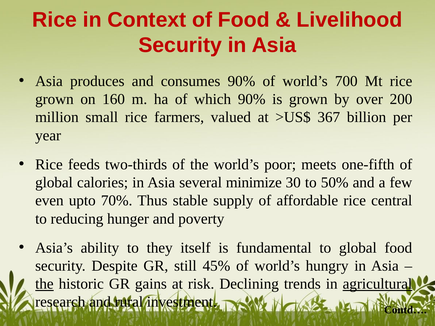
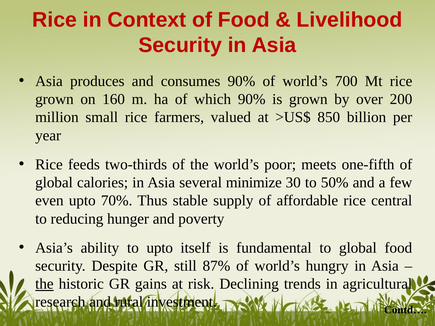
367: 367 -> 850 (329, 117)
to they: they -> upto (160, 248)
45%: 45% -> 87% (216, 266)
agricultural underline: present -> none (377, 284)
